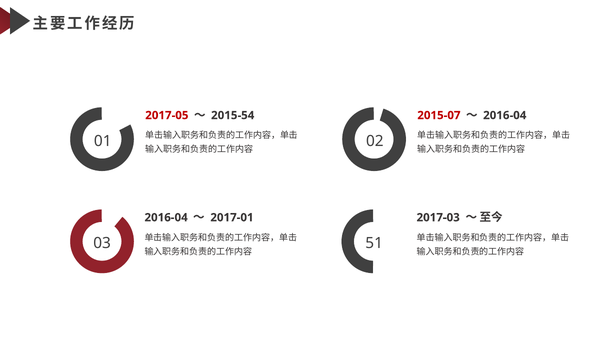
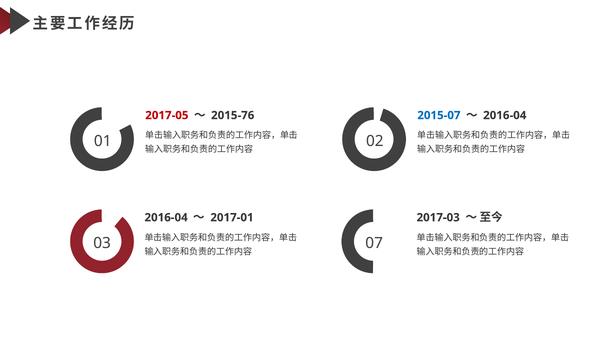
2015-54: 2015-54 -> 2015-76 (233, 115)
2015-07 colour: red -> blue (439, 115)
51: 51 -> 07 (374, 243)
